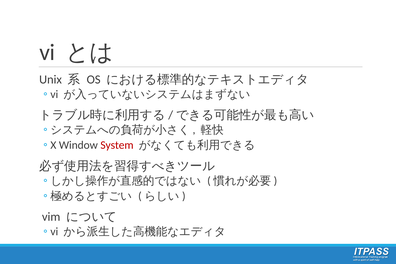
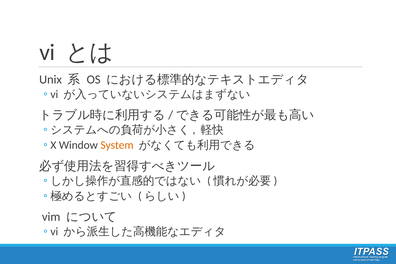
System colour: red -> orange (117, 145)
